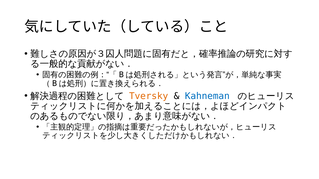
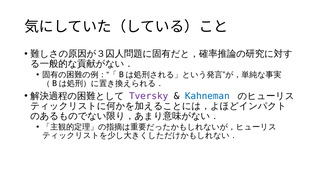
Tversky colour: orange -> purple (149, 96)
